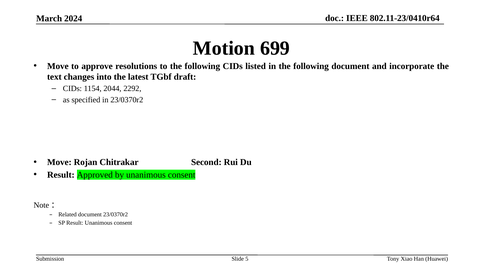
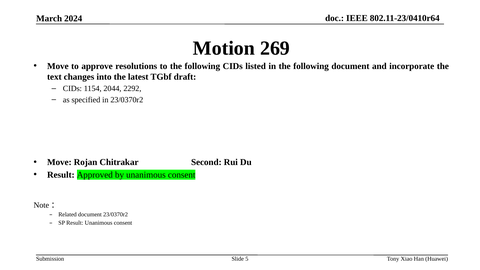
699: 699 -> 269 (275, 48)
